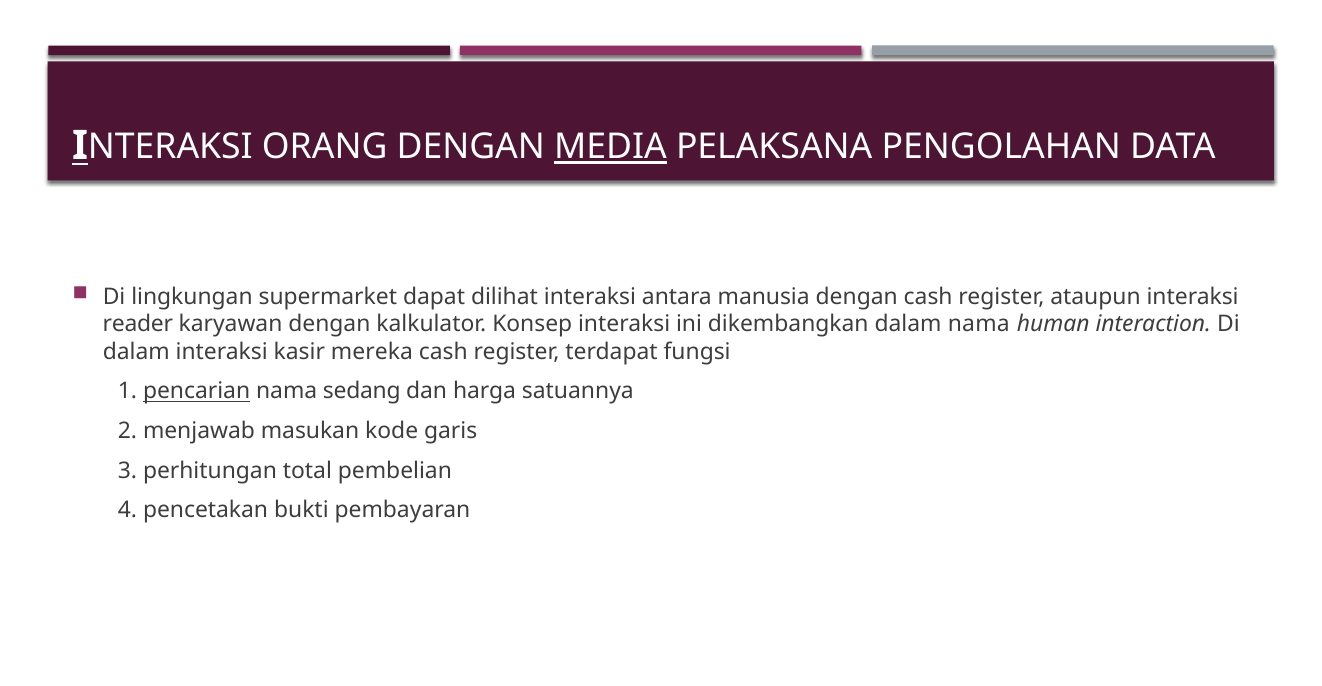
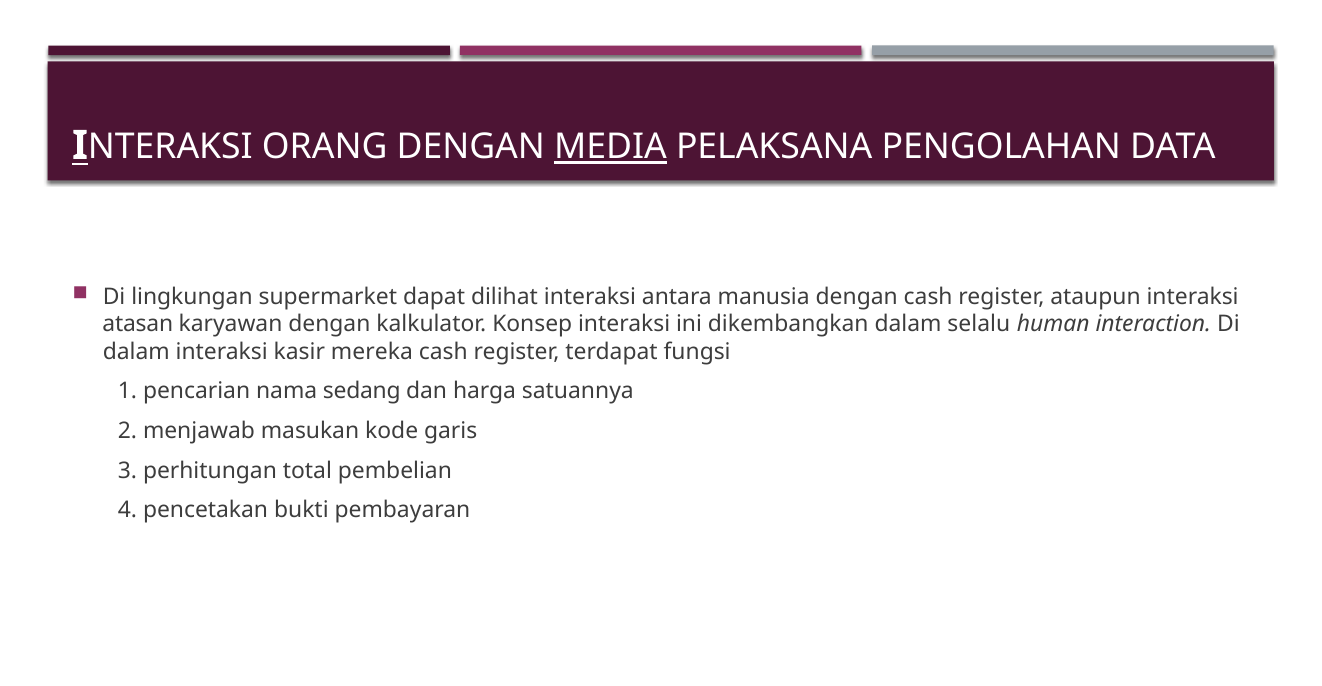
reader: reader -> atasan (138, 324)
dalam nama: nama -> selalu (979, 324)
pencarian underline: present -> none (197, 392)
